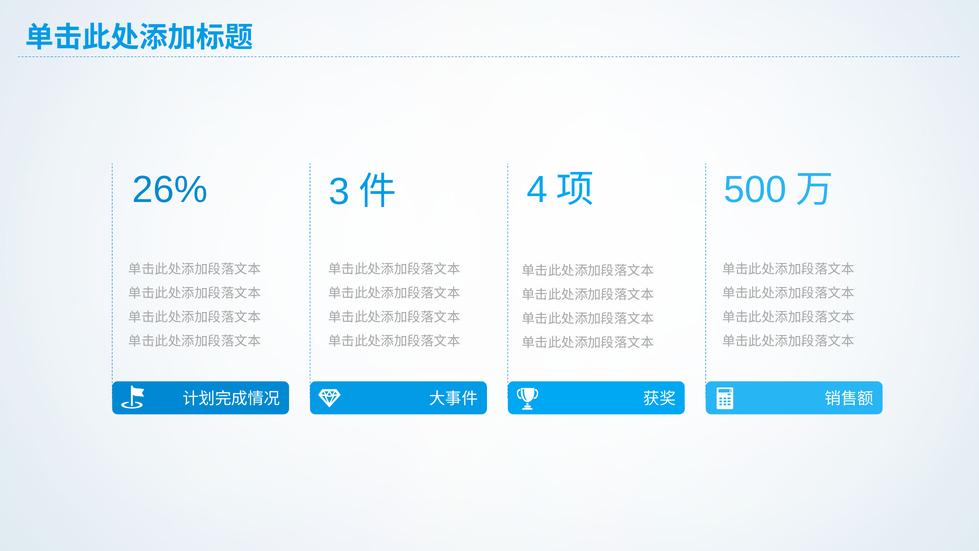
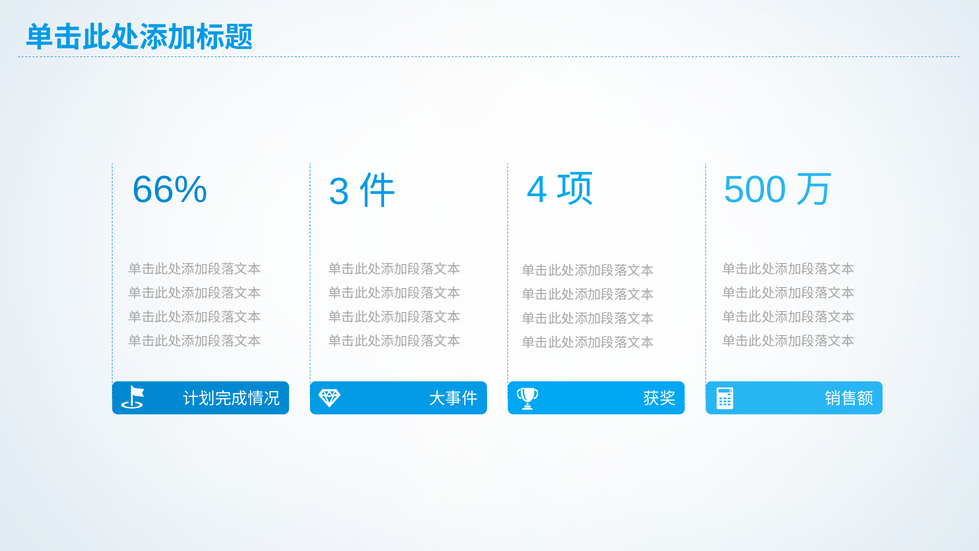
26%: 26% -> 66% (170, 190)
